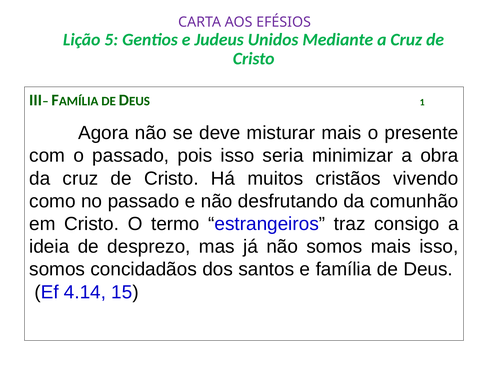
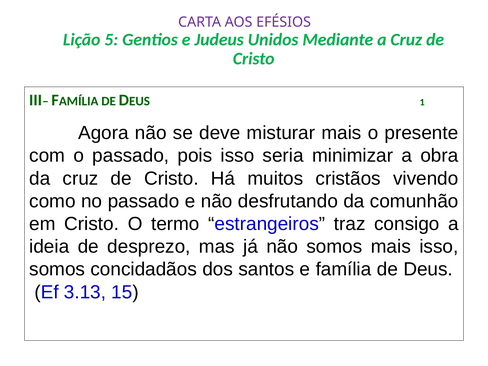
4.14: 4.14 -> 3.13 (85, 292)
